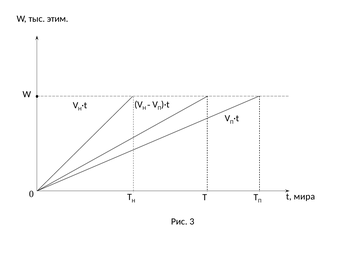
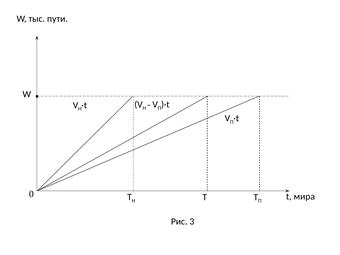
этим: этим -> пути (57, 19)
